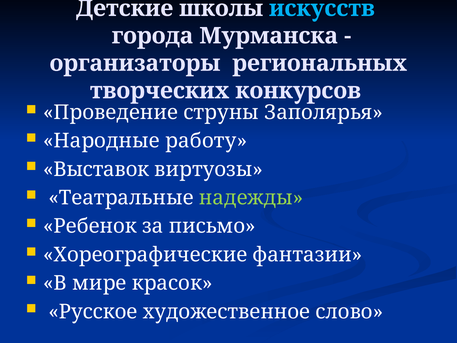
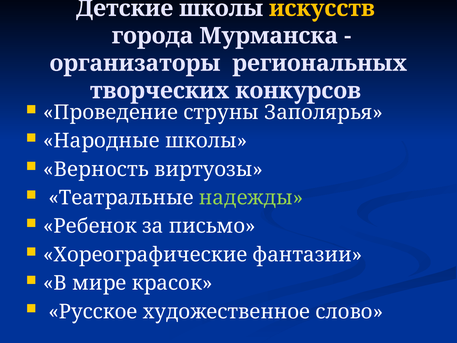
искусств colour: light blue -> yellow (322, 8)
Народные работу: работу -> школы (206, 141)
Выставок: Выставок -> Верность (96, 169)
